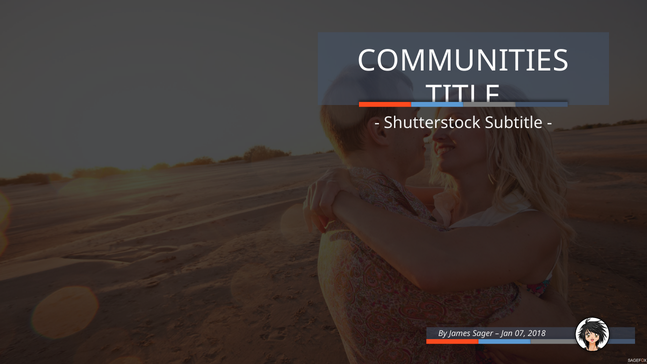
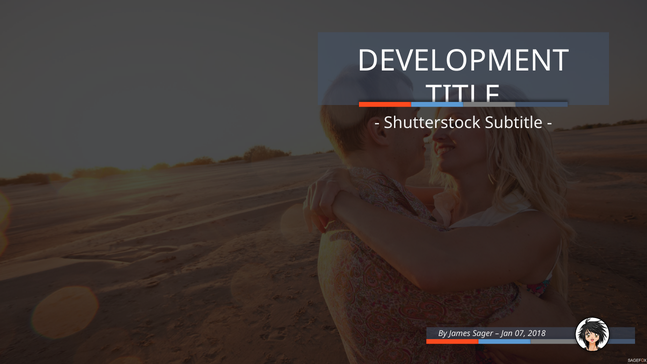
COMMUNITIES: COMMUNITIES -> DEVELOPMENT (463, 61)
